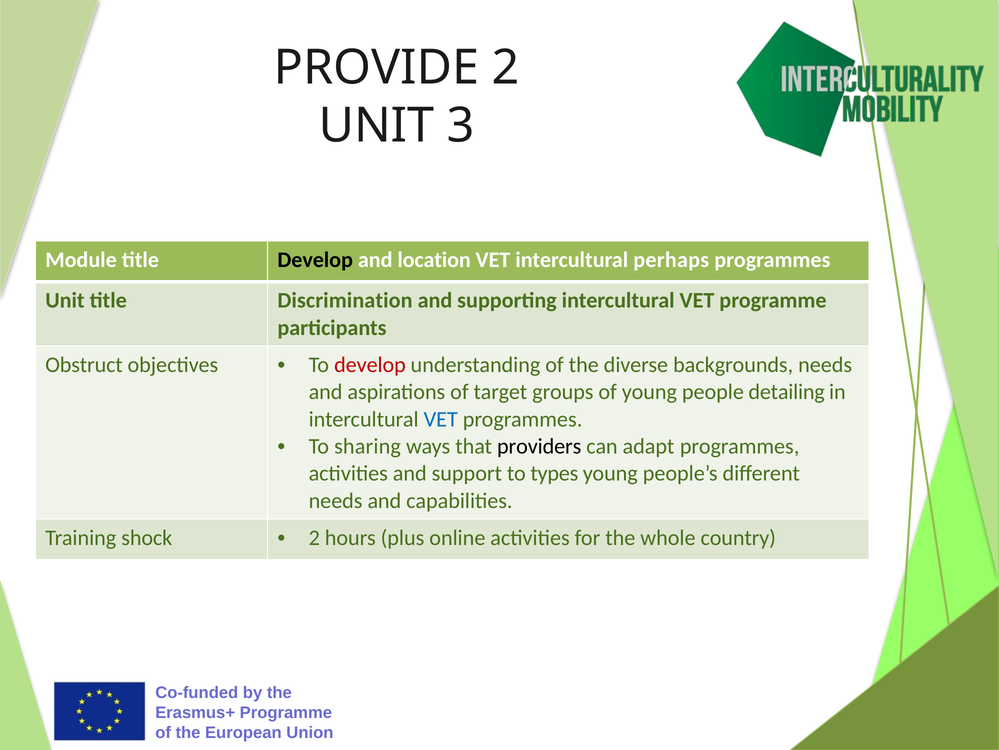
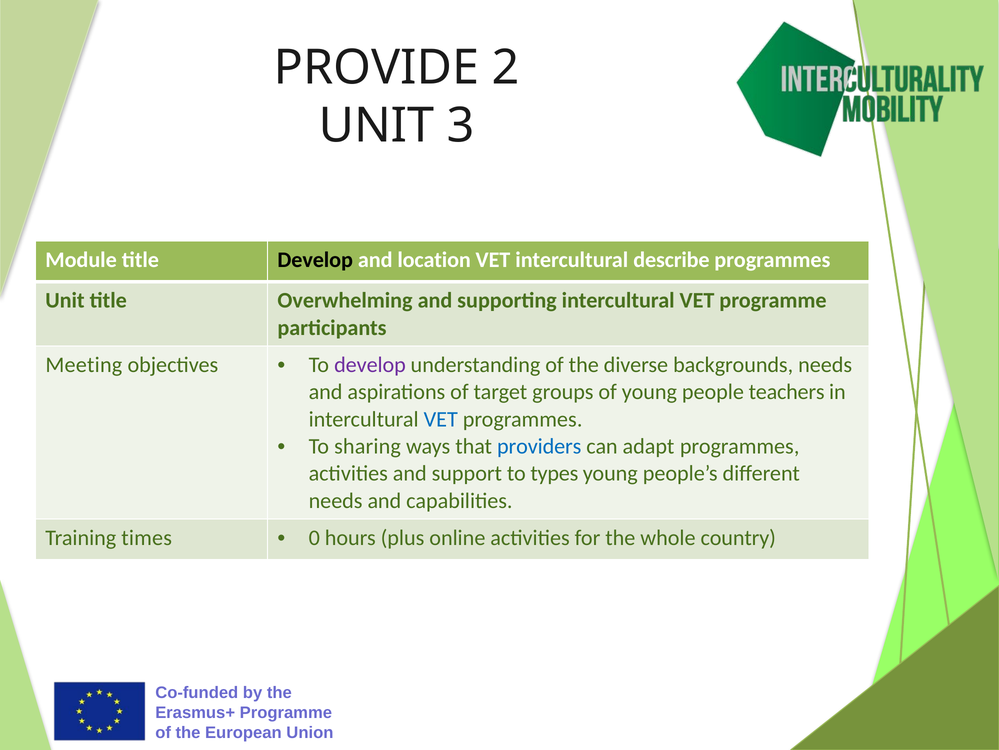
perhaps: perhaps -> describe (671, 260)
Discrimination: Discrimination -> Overwhelming (345, 300)
Obstruct: Obstruct -> Meeting (84, 365)
develop colour: red -> purple (370, 365)
detailing: detailing -> teachers (787, 392)
providers colour: black -> blue (539, 446)
shock: shock -> times (147, 537)
2: 2 -> 0 (314, 537)
